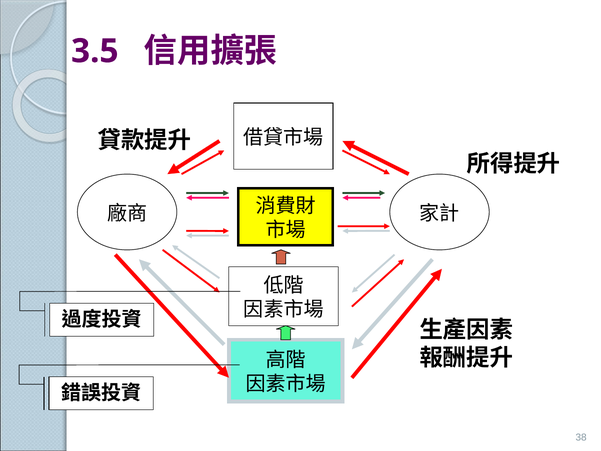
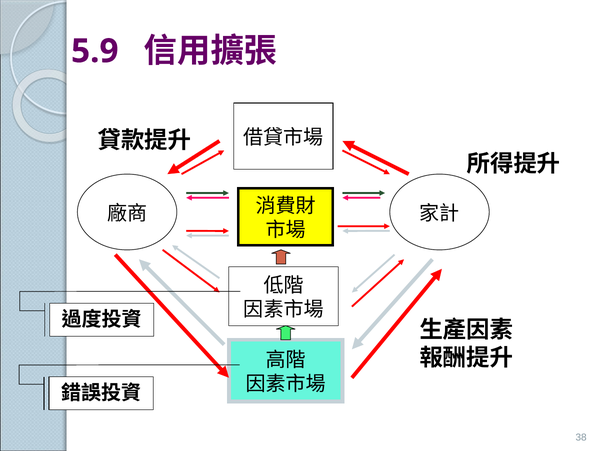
3.5: 3.5 -> 5.9 (95, 51)
